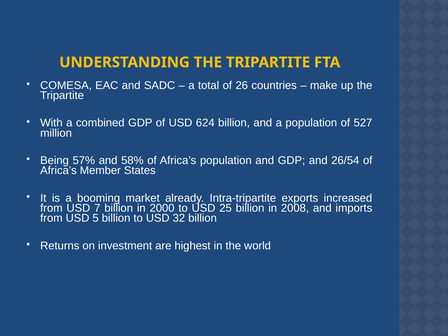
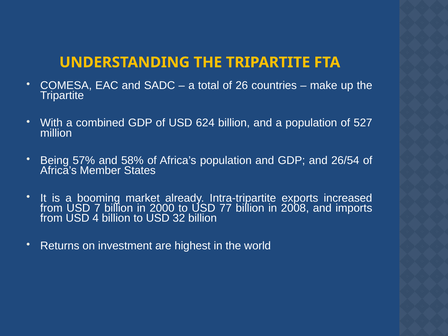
25: 25 -> 77 (226, 208)
5: 5 -> 4 (96, 218)
